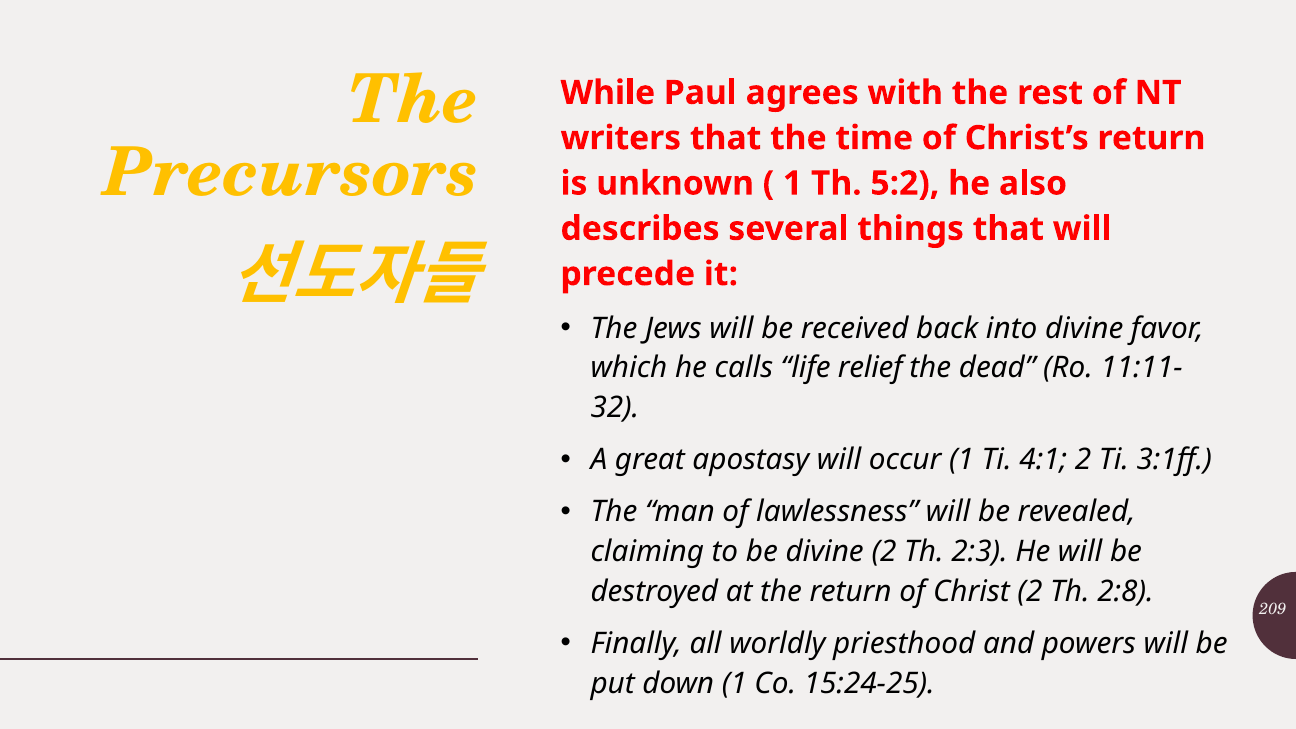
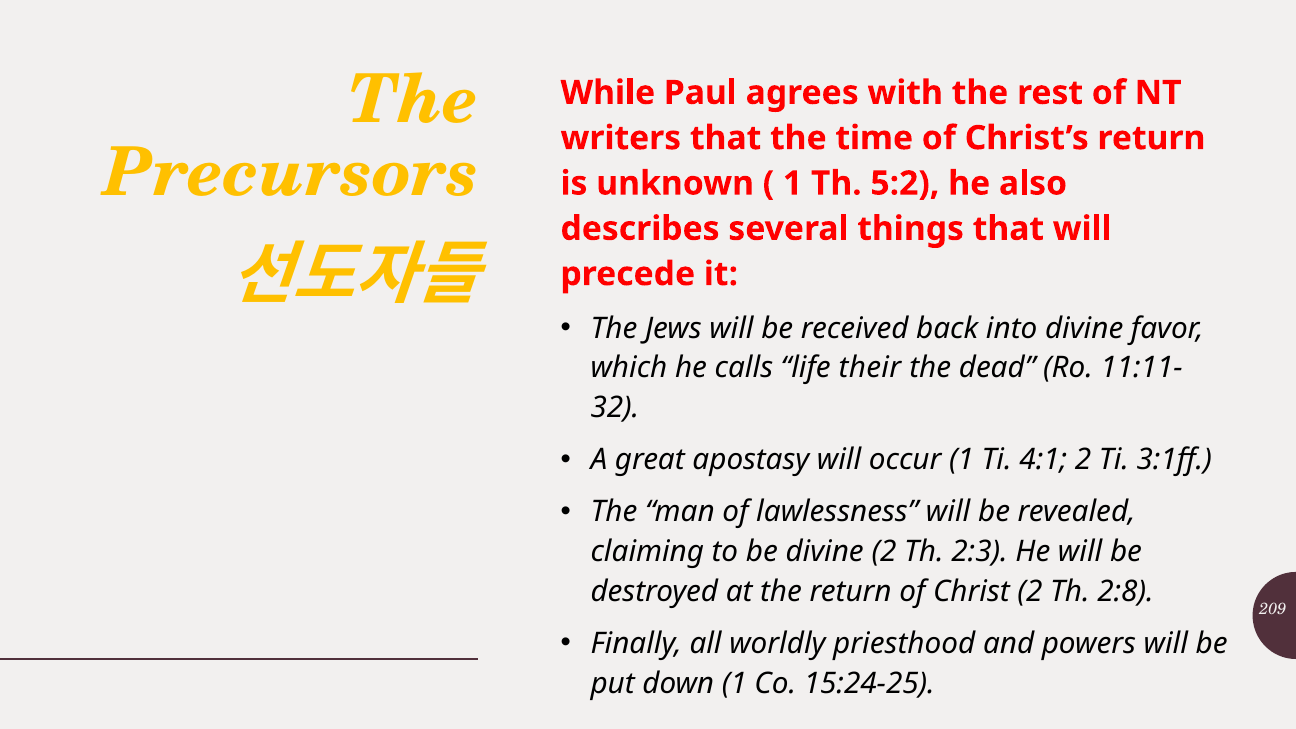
relief: relief -> their (870, 368)
